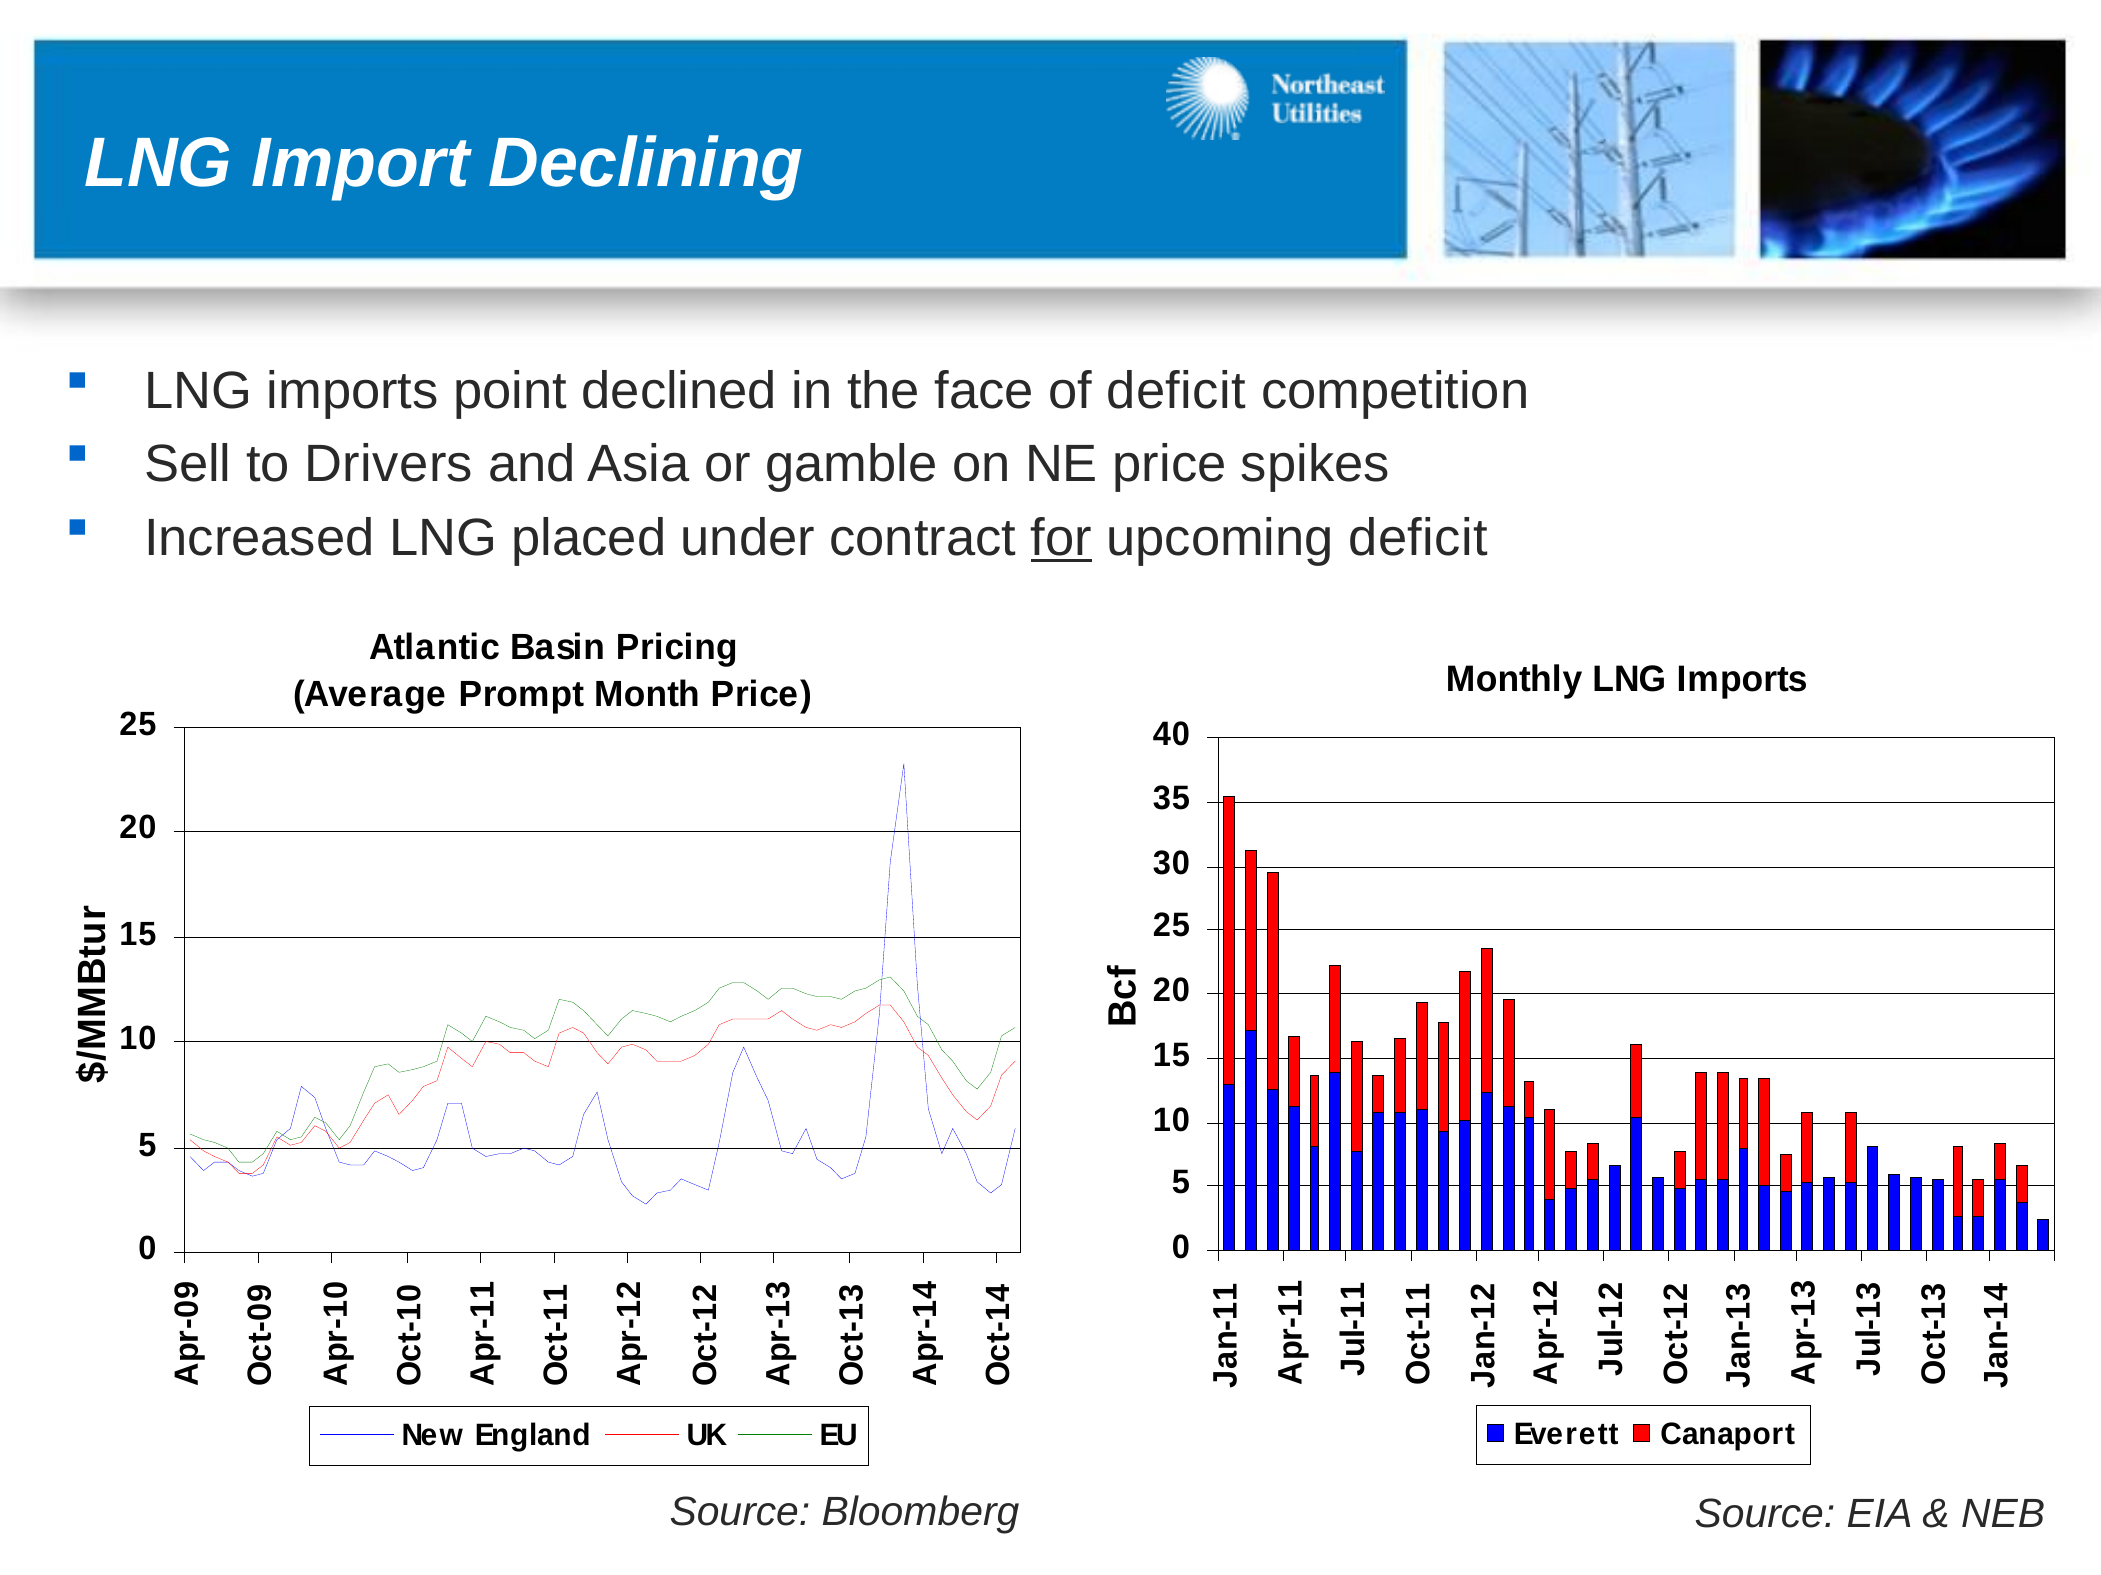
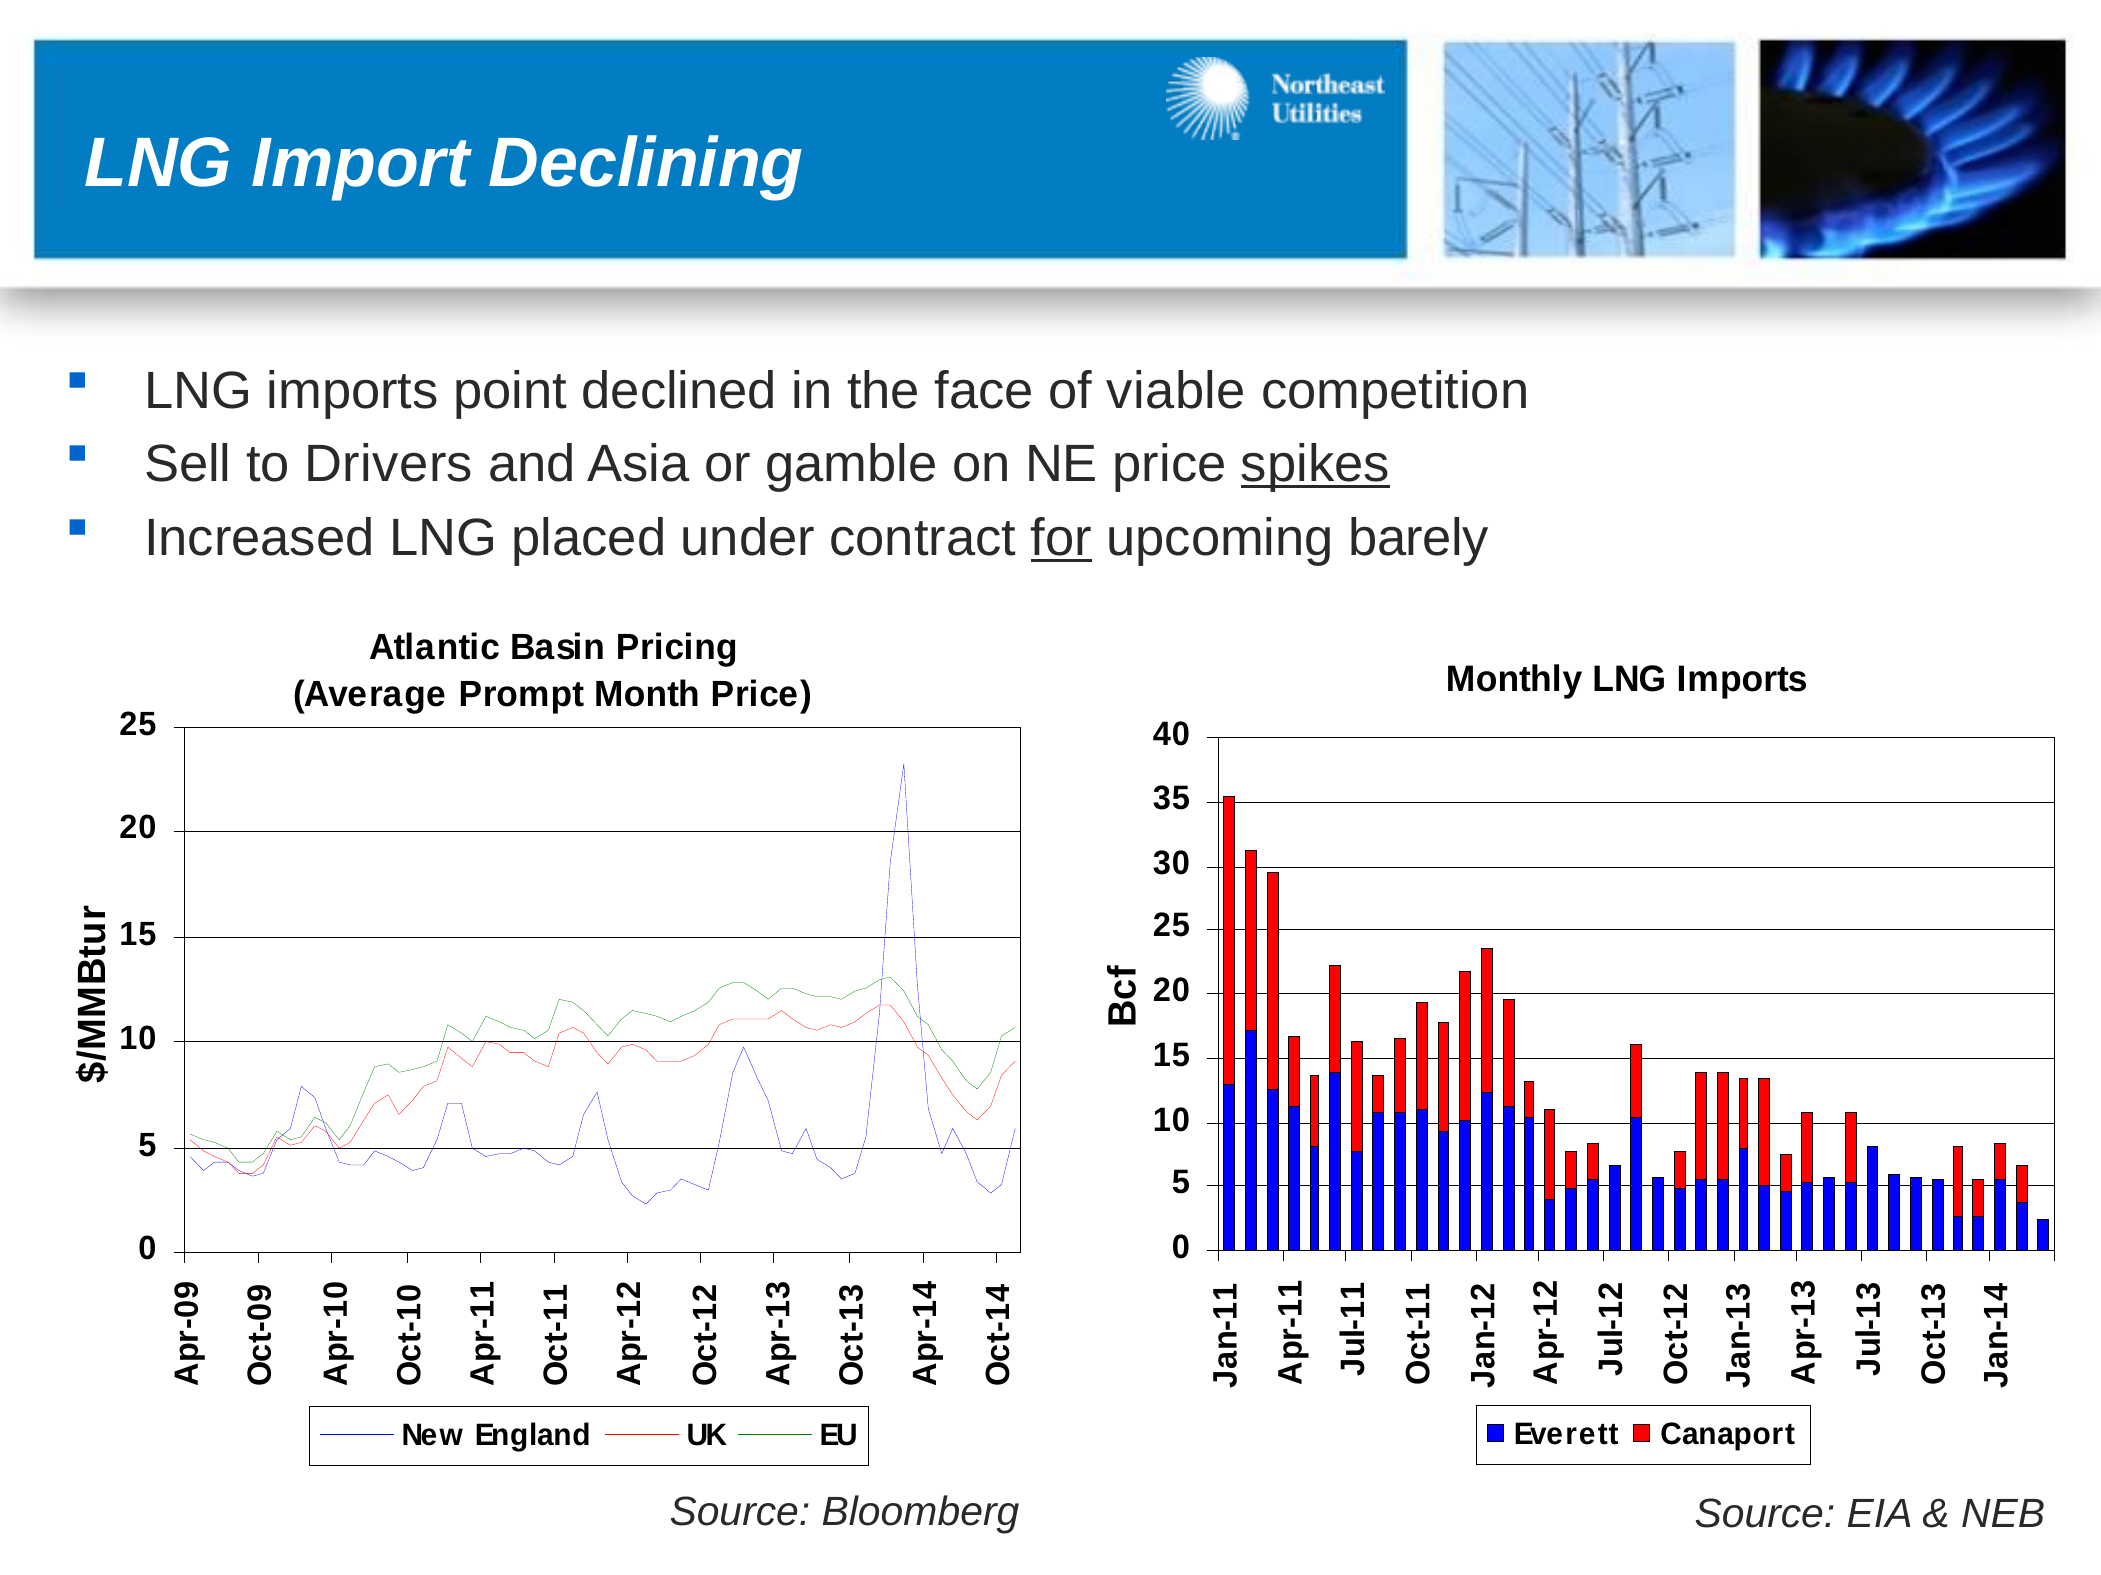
of deficit: deficit -> viable (1176, 391)
spikes underline: none -> present (1315, 464)
upcoming deficit: deficit -> barely (1419, 538)
